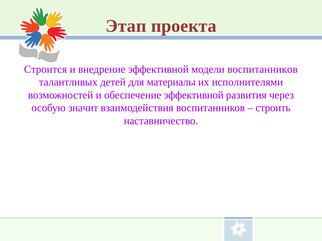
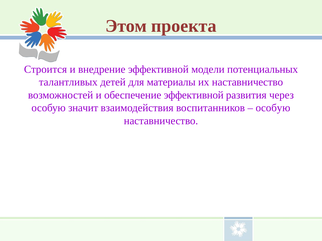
Этап: Этап -> Этом (126, 26)
модели воспитанников: воспитанников -> потенциальных (263, 69)
их исполнителями: исполнителями -> наставничество (247, 82)
строить: строить -> особую (273, 108)
